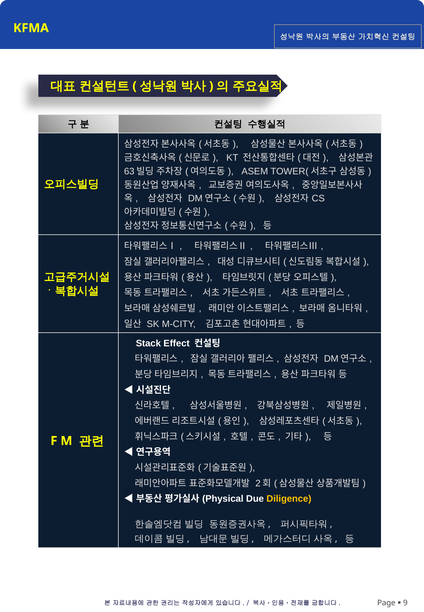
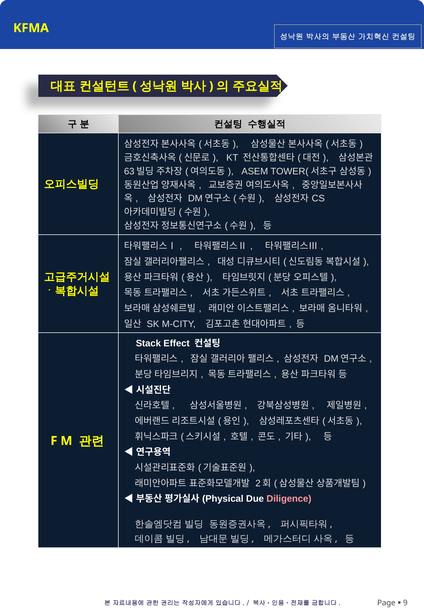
Diligence colour: yellow -> pink (289, 499)
